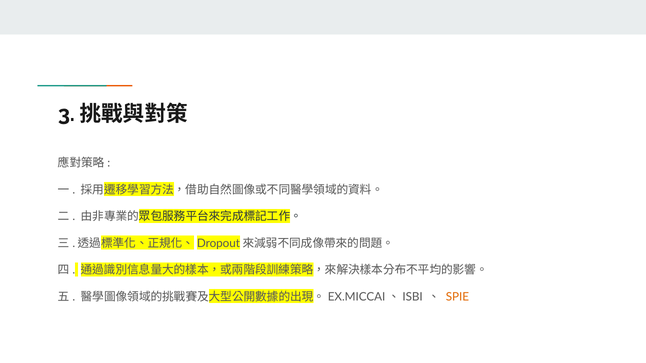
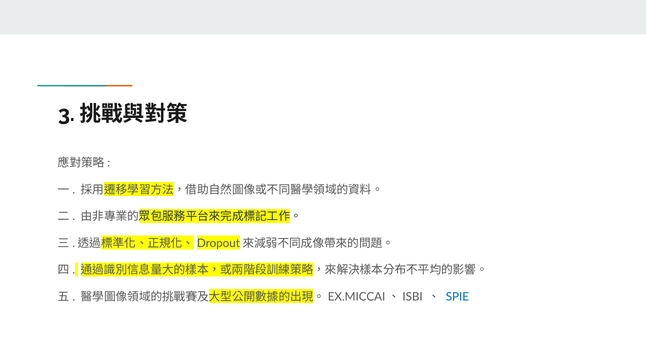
SPIE colour: orange -> blue (457, 297)
